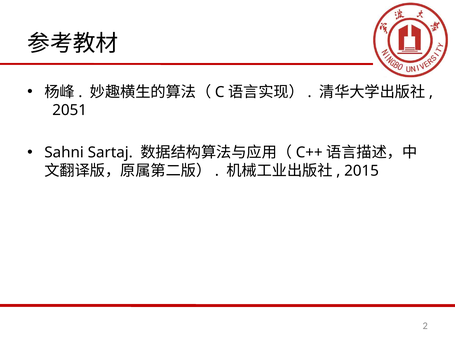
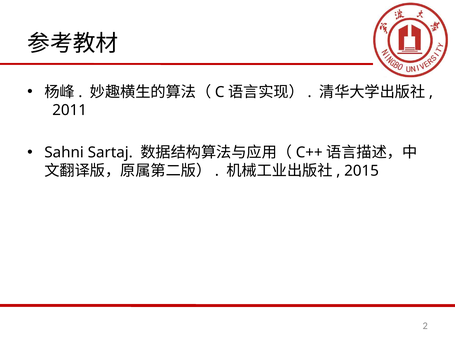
2051: 2051 -> 2011 (70, 110)
